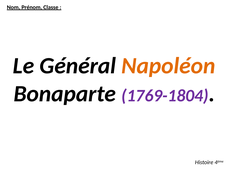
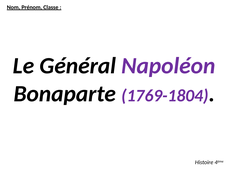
Napoléon colour: orange -> purple (168, 66)
